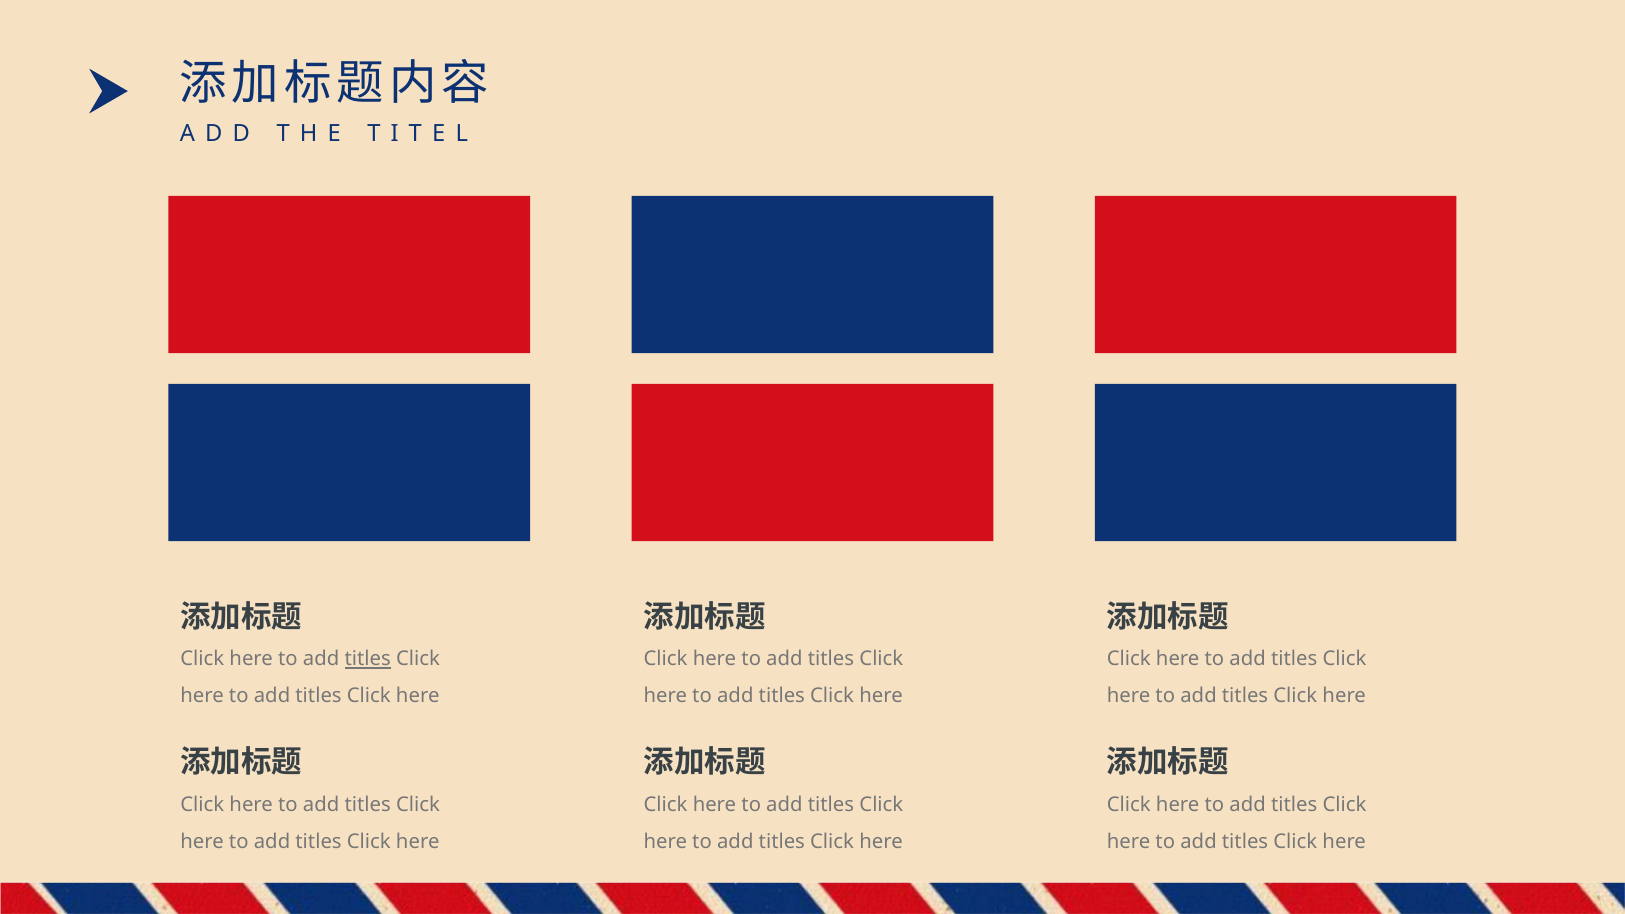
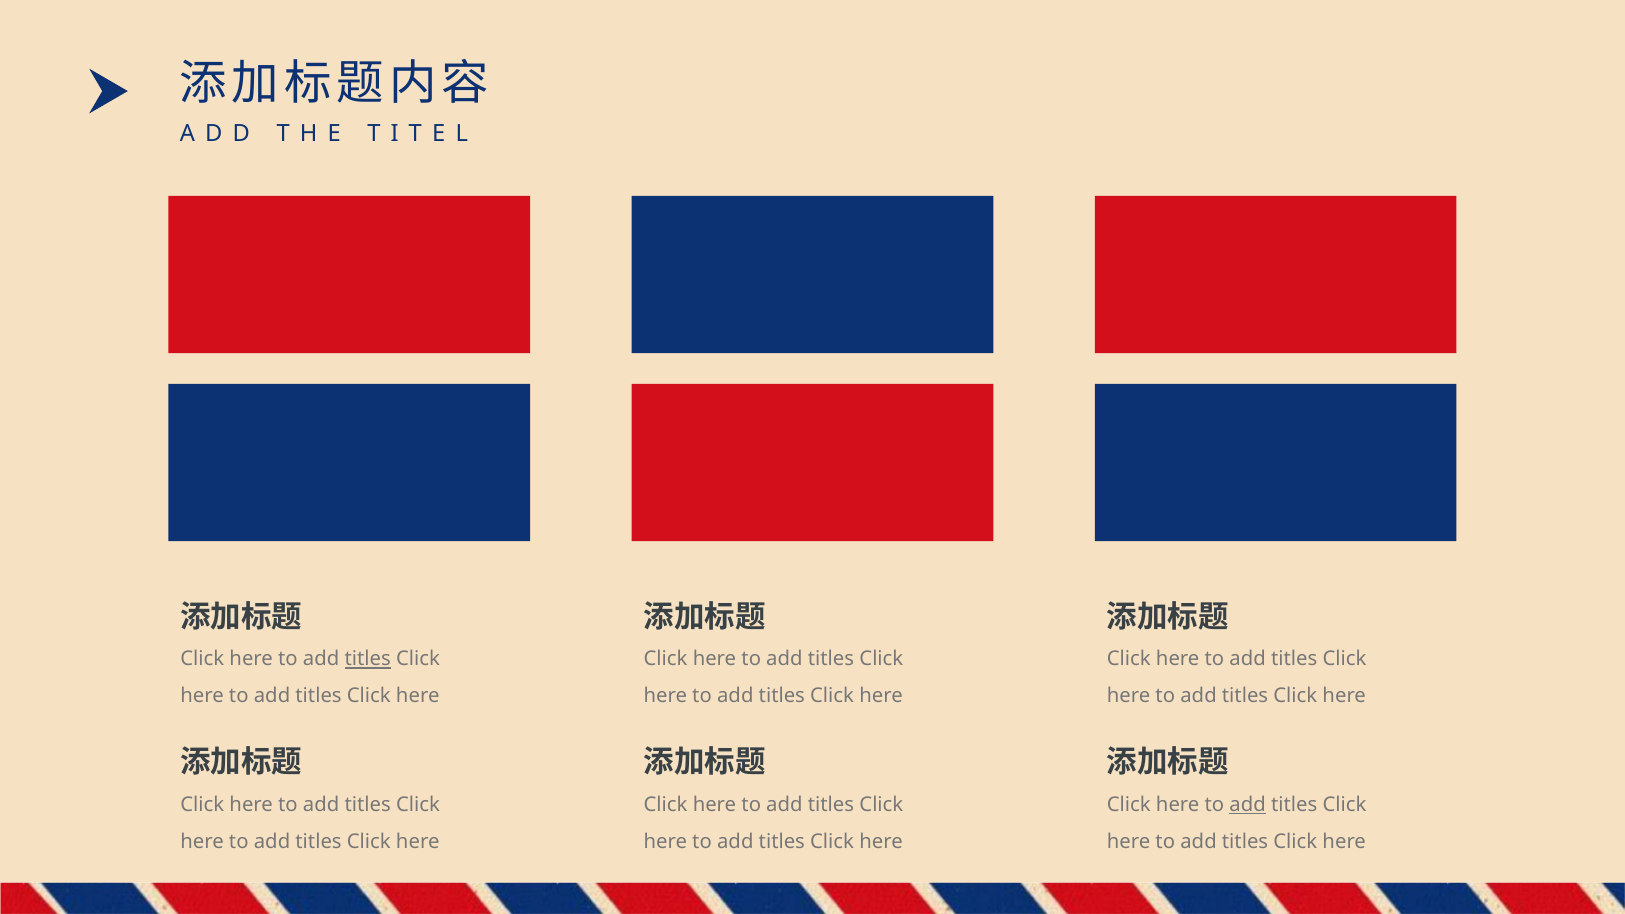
add underline: none -> present (1248, 805)
